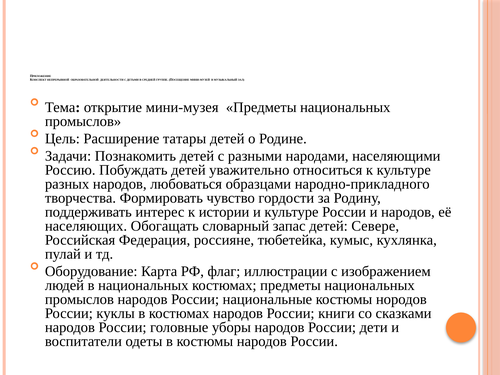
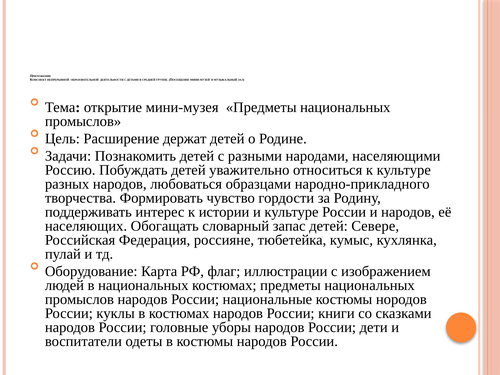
татары: татары -> держат (185, 139)
